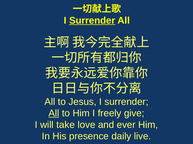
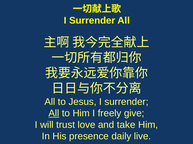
Surrender underline: present -> none (92, 21)
take: take -> trust (66, 125)
ever: ever -> take (126, 125)
